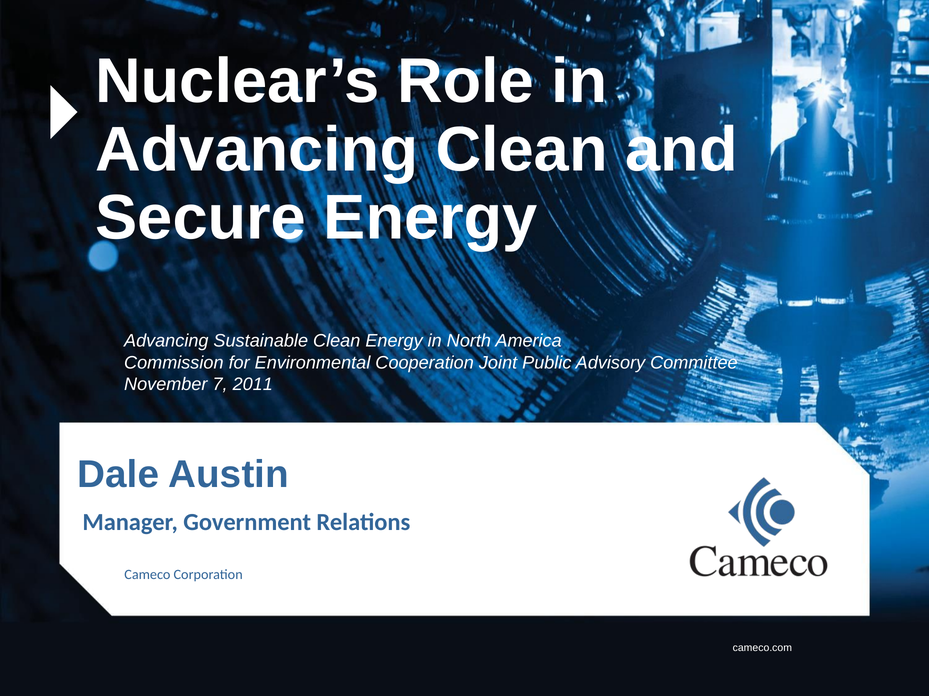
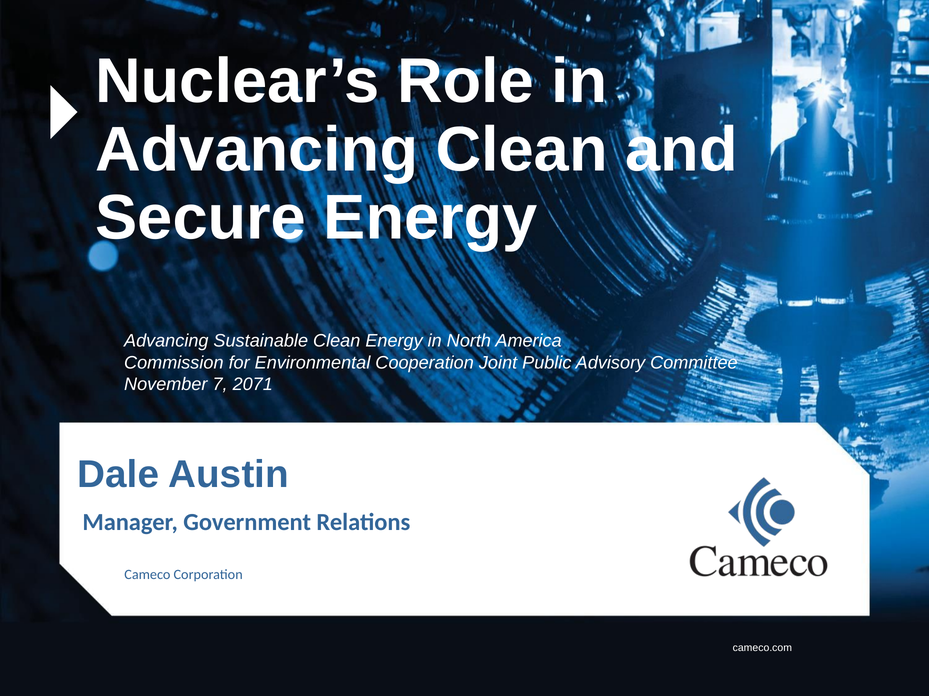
2011: 2011 -> 2071 (253, 385)
